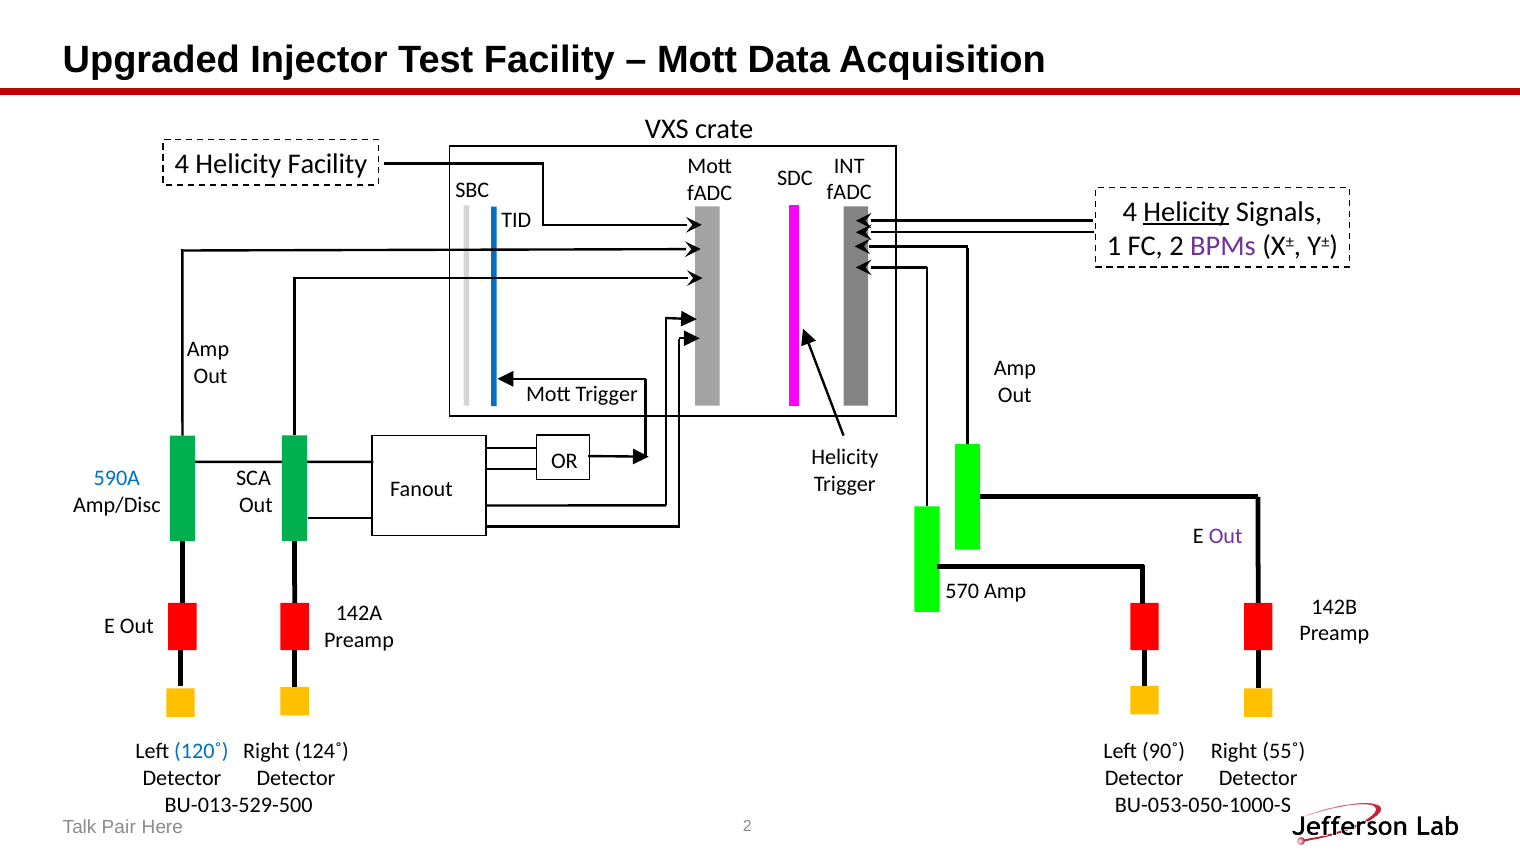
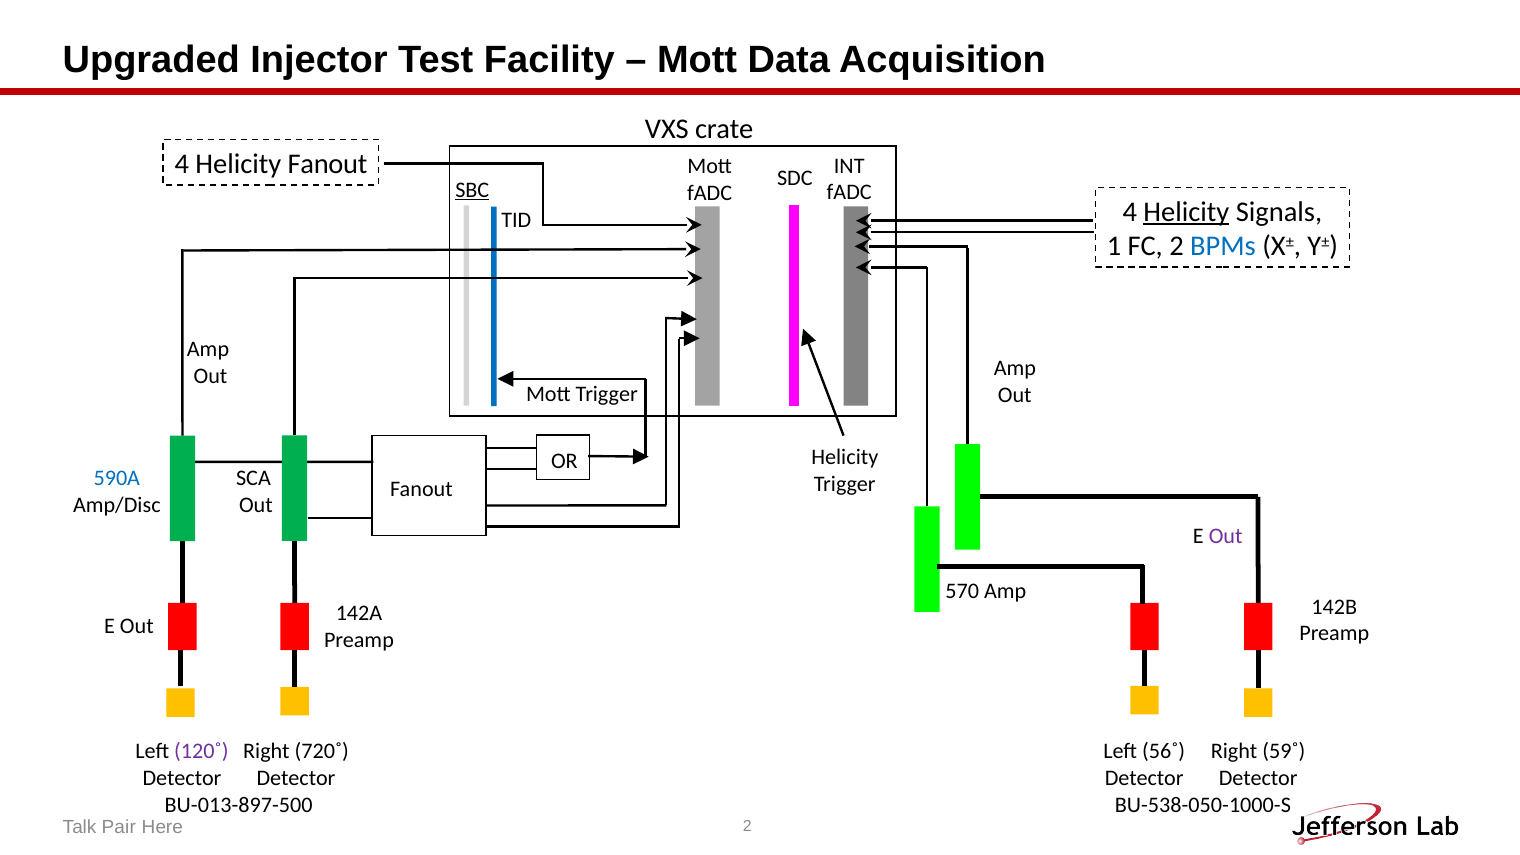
Helicity Facility: Facility -> Fanout (327, 164)
SBC underline: none -> present (472, 190)
BPMs colour: purple -> blue (1223, 246)
120˚ colour: blue -> purple (201, 752)
124˚: 124˚ -> 720˚ (322, 752)
90˚: 90˚ -> 56˚ (1164, 752)
55˚: 55˚ -> 59˚ (1284, 752)
BU-013-529-500: BU-013-529-500 -> BU-013-897-500 (239, 805)
BU-053-050-1000-S: BU-053-050-1000-S -> BU-538-050-1000-S (1203, 805)
